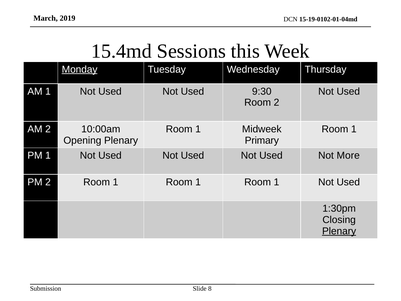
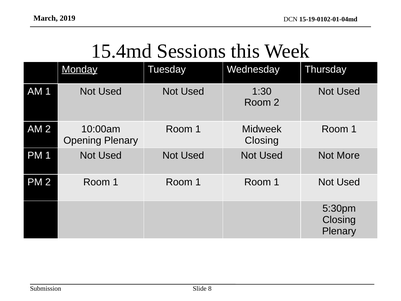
9:30: 9:30 -> 1:30 (262, 91)
Primary: Primary -> Closing (262, 140)
1:30pm: 1:30pm -> 5:30pm (339, 208)
Plenary underline: present -> none (339, 231)
